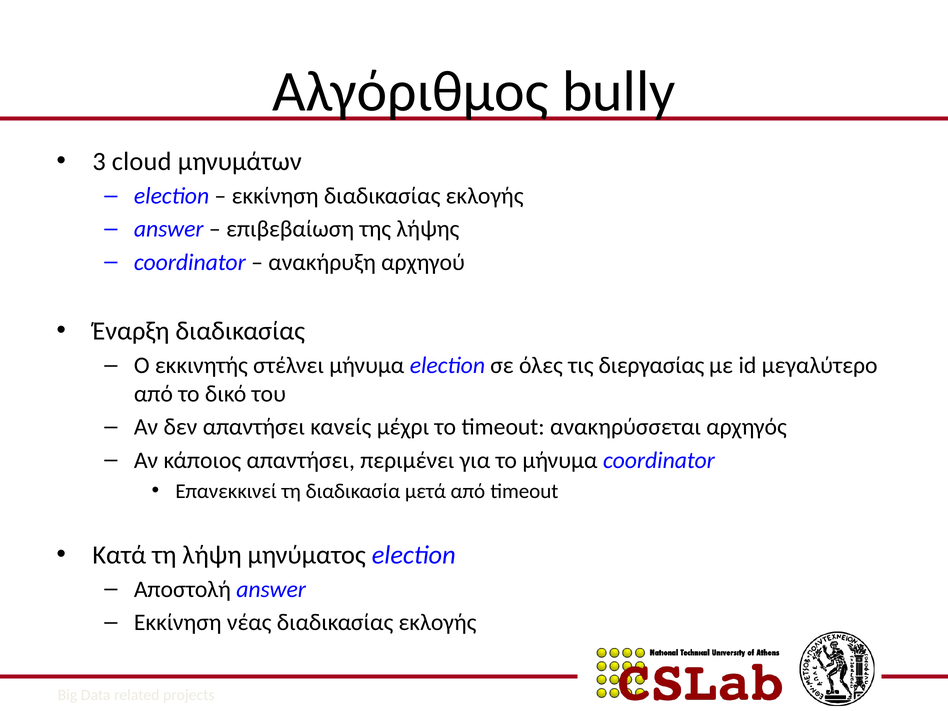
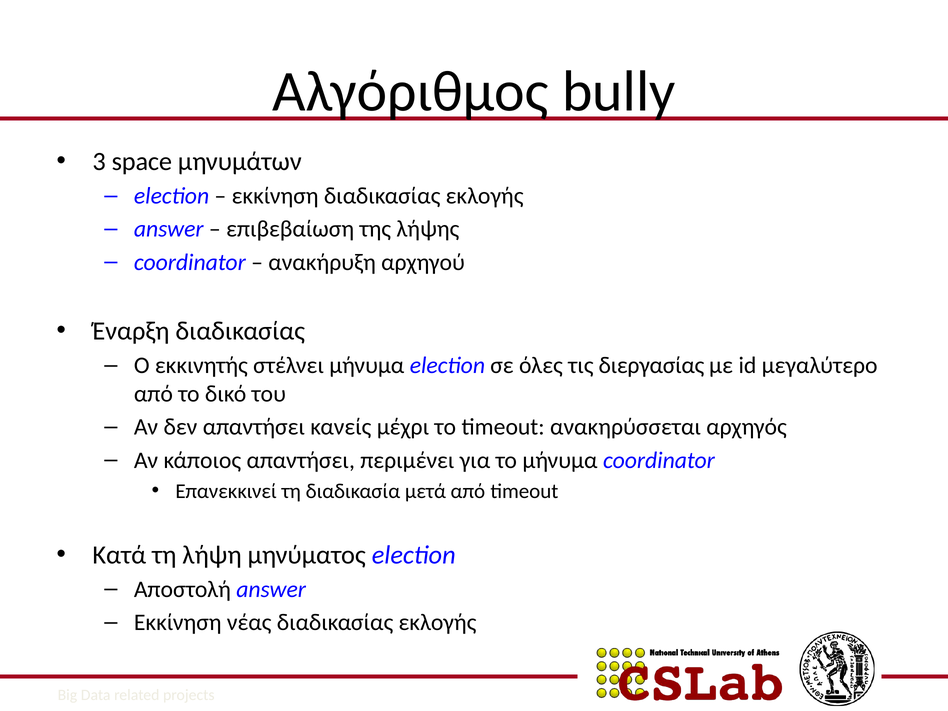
cloud: cloud -> space (142, 161)
